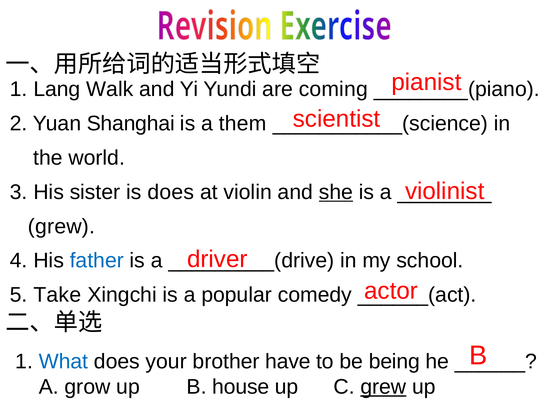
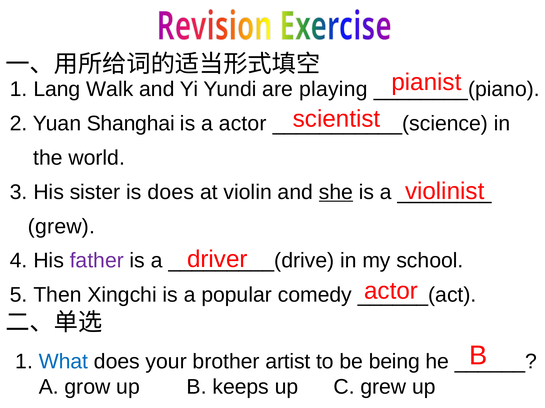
coming: coming -> playing (333, 89)
a them: them -> actor (243, 124)
father colour: blue -> purple (97, 261)
Take: Take -> Then (57, 295)
have: have -> artist (288, 362)
house: house -> keeps (241, 387)
grew underline: present -> none (383, 387)
